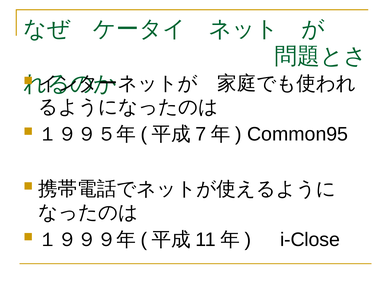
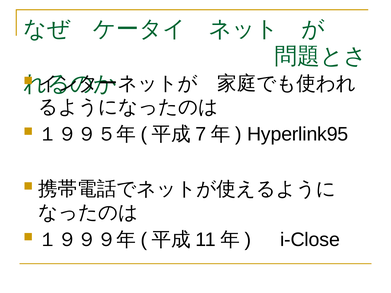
Common95: Common95 -> Hyperlink95 (298, 134)
